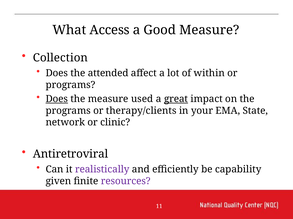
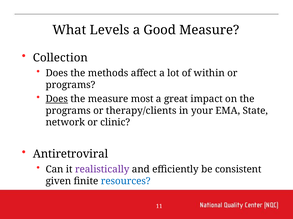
Access: Access -> Levels (110, 30)
attended: attended -> methods (108, 73)
used: used -> most (142, 99)
great underline: present -> none (176, 99)
capability: capability -> consistent (238, 170)
resources colour: purple -> blue (126, 182)
